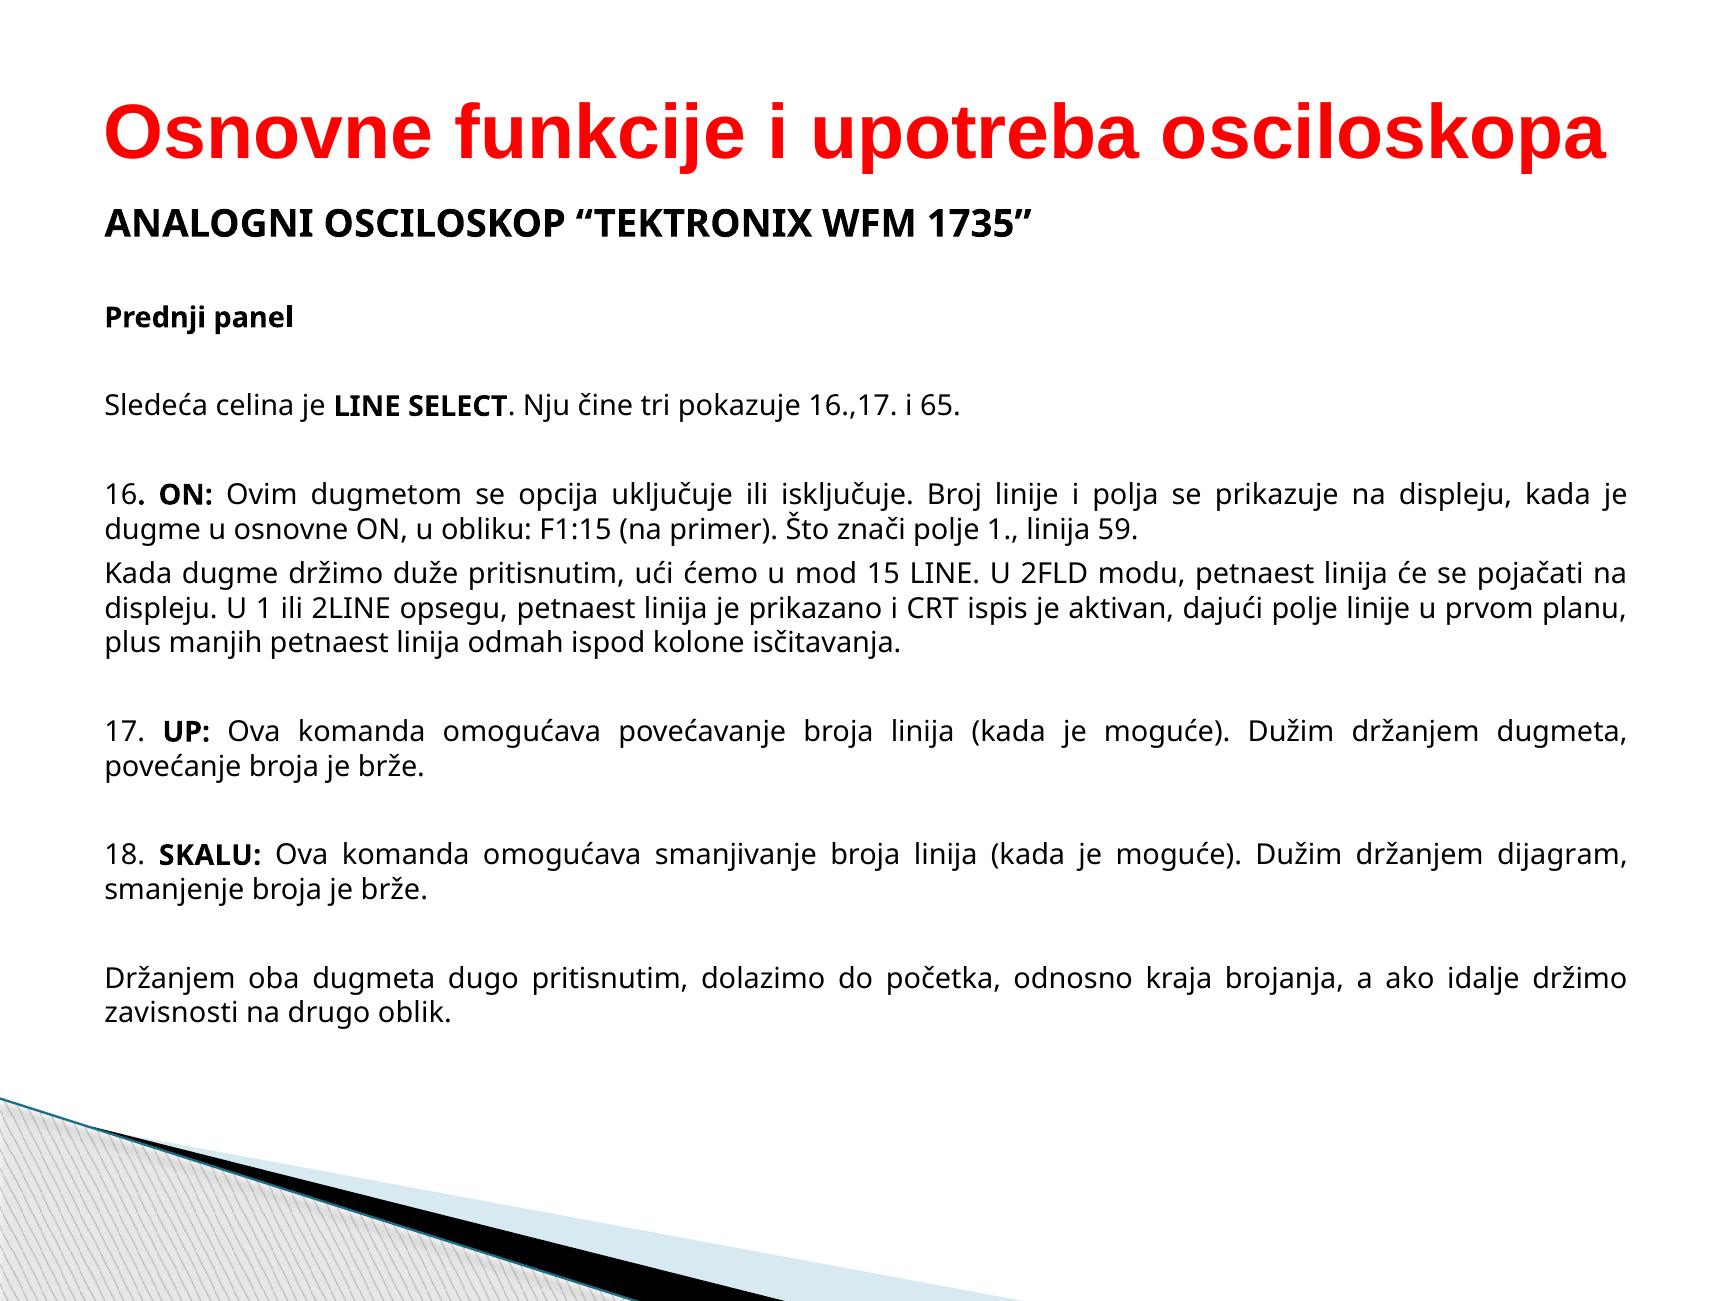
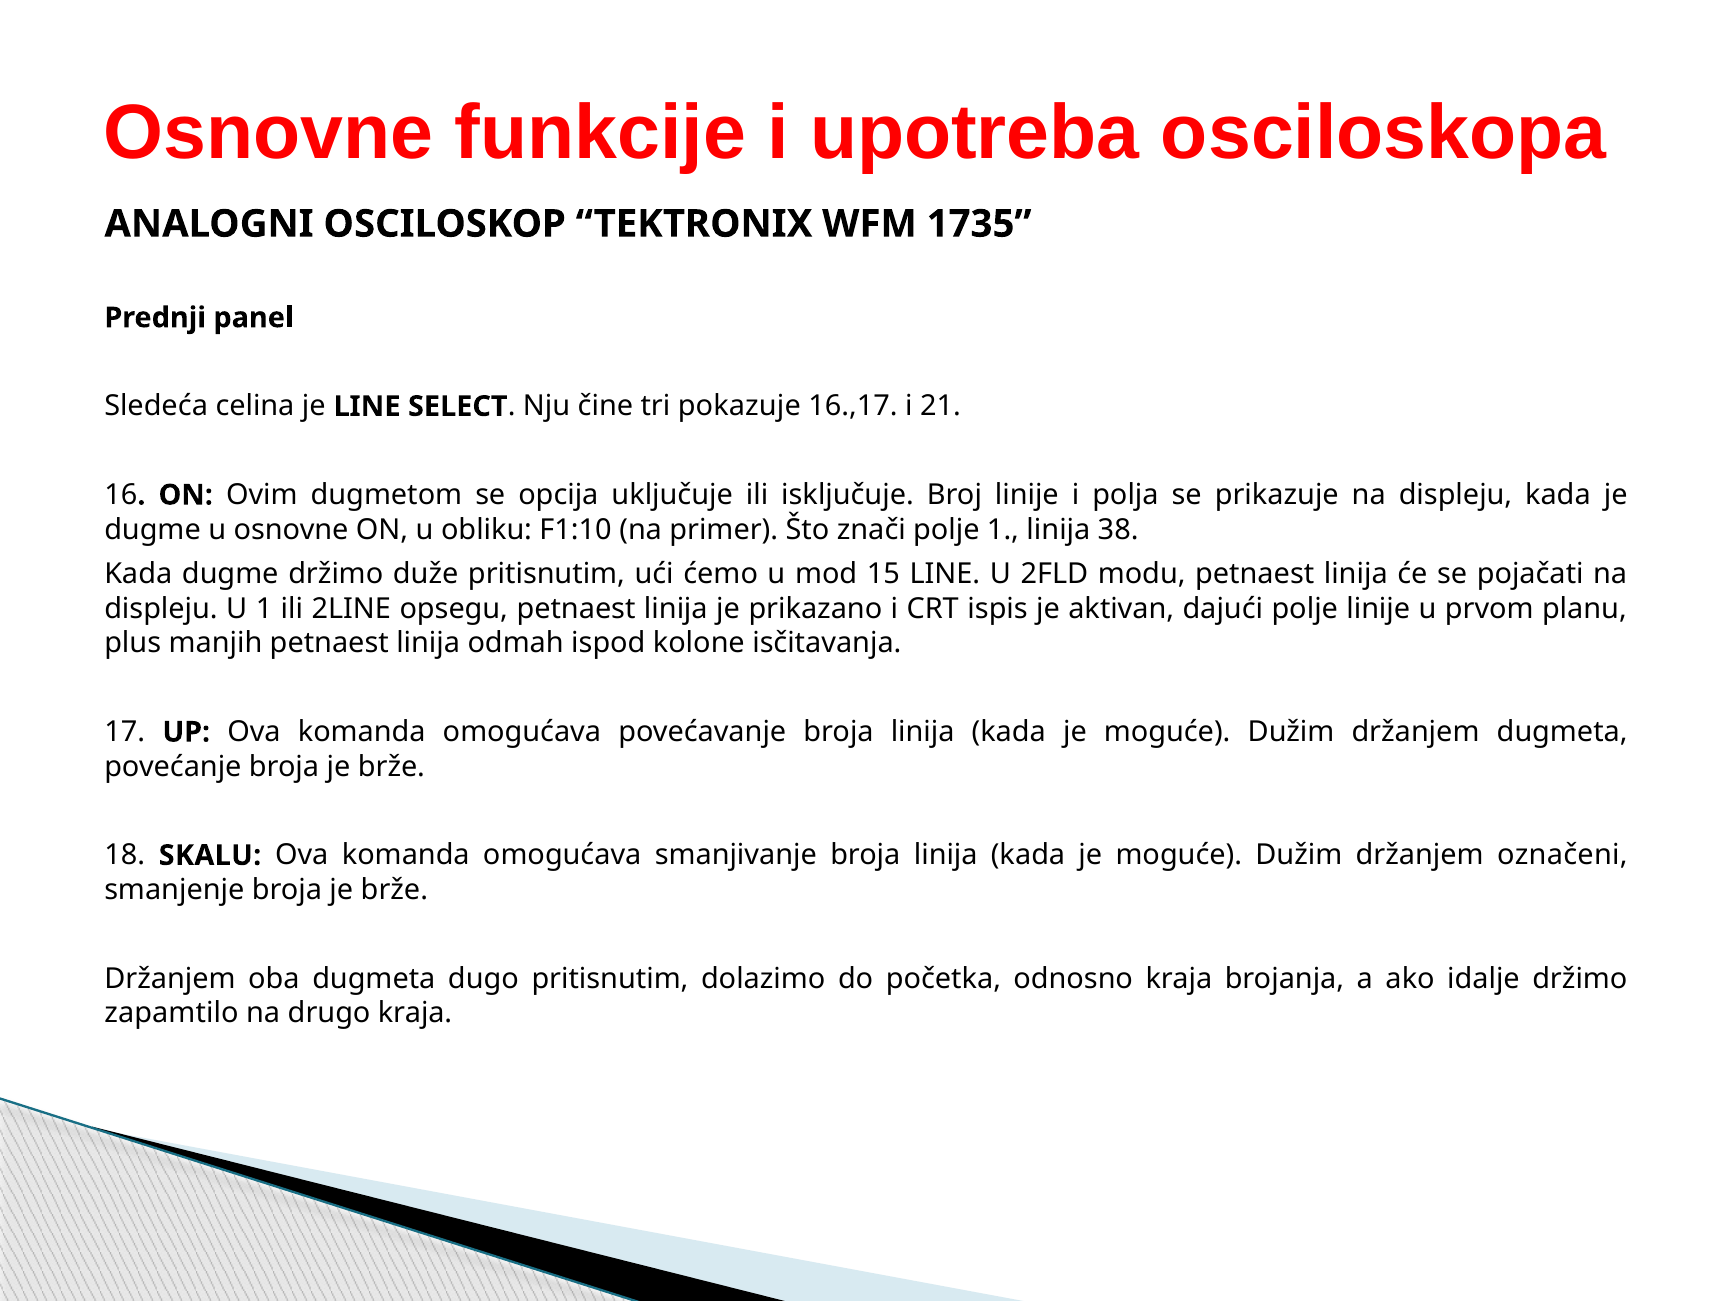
65: 65 -> 21 (940, 406)
F1:15: F1:15 -> F1:10 (576, 530)
59: 59 -> 38 (1118, 530)
dijagram: dijagram -> označeni (1562, 855)
zavisnosti: zavisnosti -> zapamtilo (172, 1013)
drugo oblik: oblik -> kraja (415, 1013)
